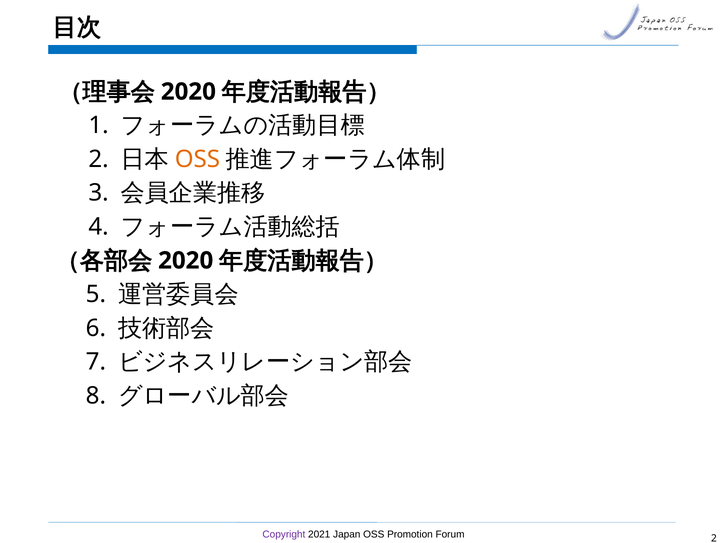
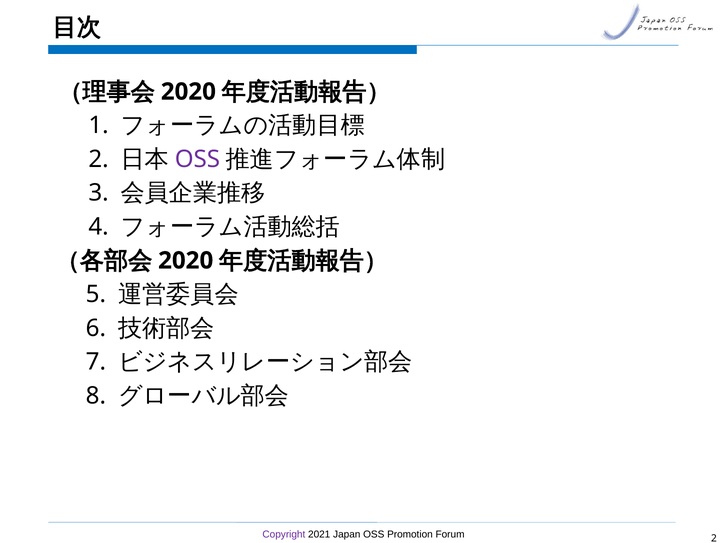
OSS colour: orange -> purple (197, 159)
